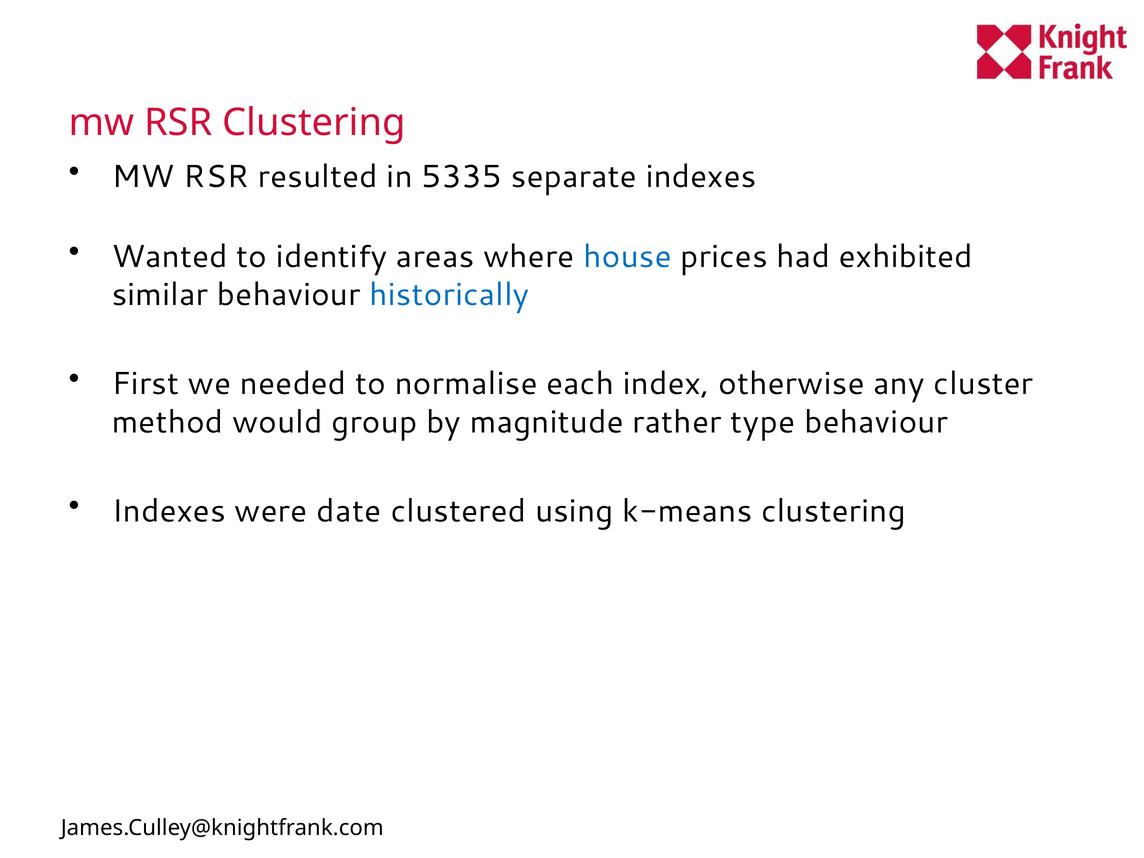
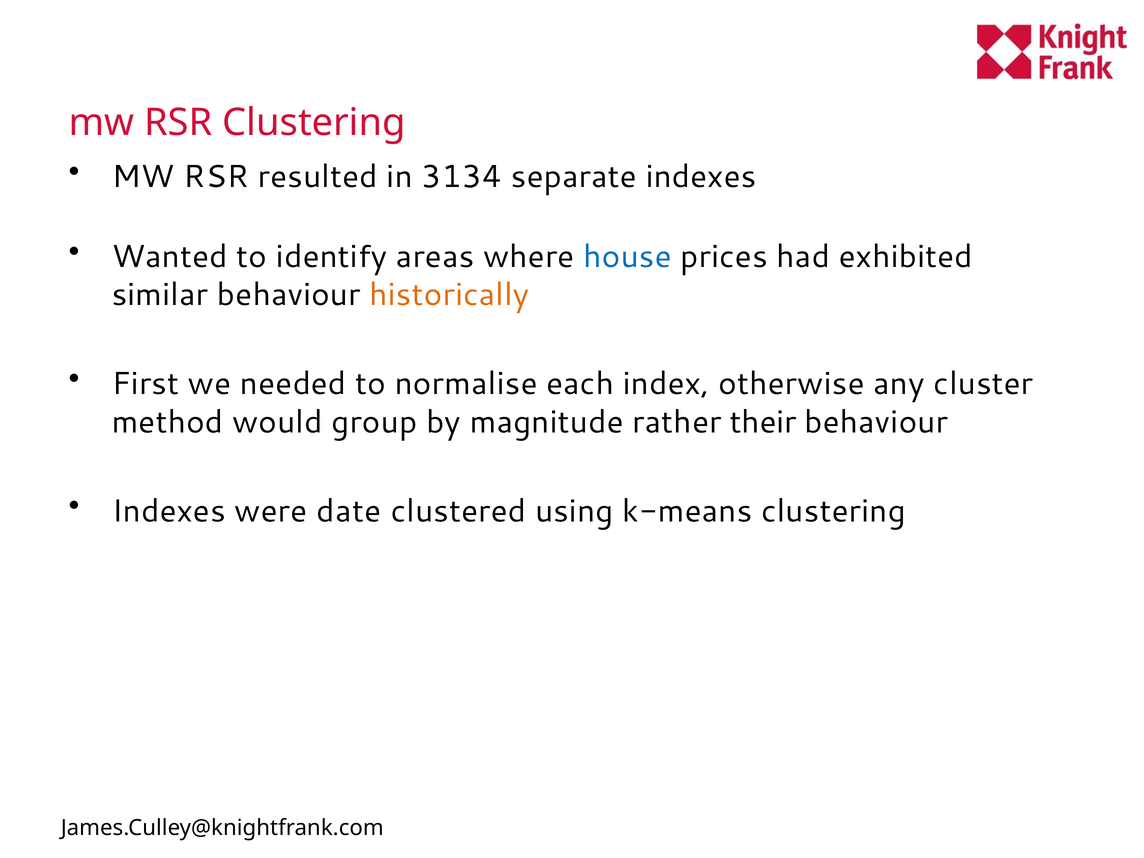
5335: 5335 -> 3134 (462, 177)
historically colour: blue -> orange (449, 295)
type: type -> their (763, 422)
